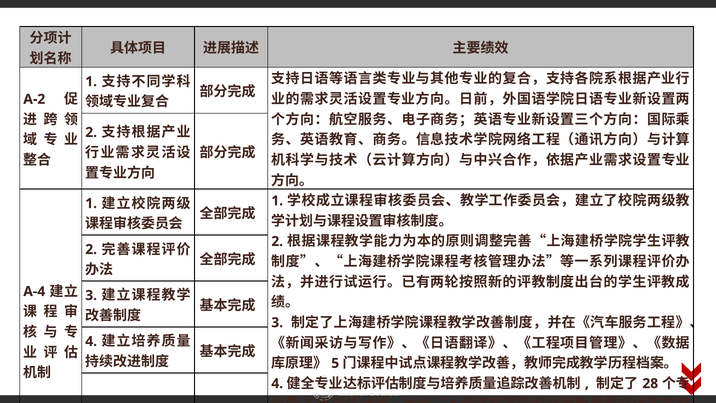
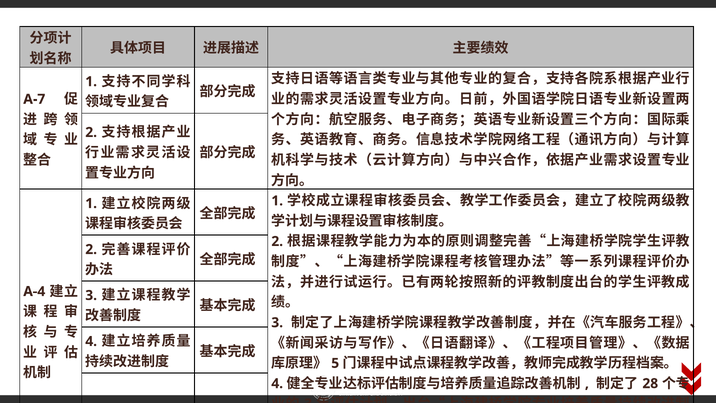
A-2: A-2 -> A-7 (34, 99)
